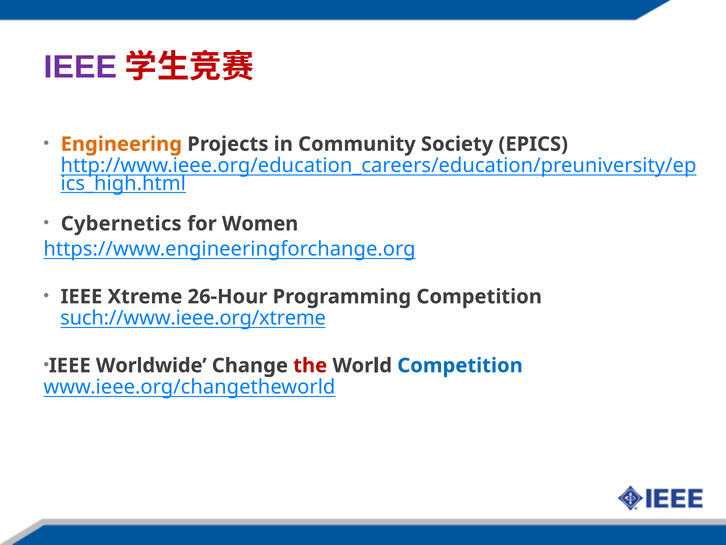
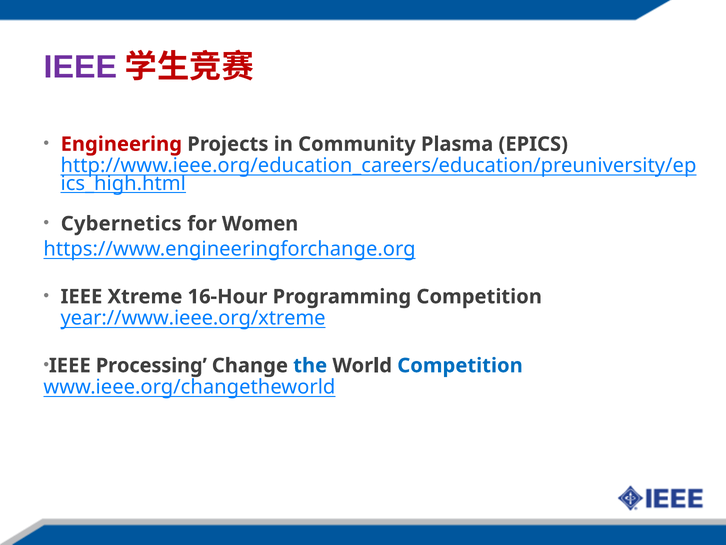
Engineering colour: orange -> red (121, 144)
Society: Society -> Plasma (457, 144)
26-Hour: 26-Hour -> 16-Hour (227, 296)
such://www.ieee.org/xtreme: such://www.ieee.org/xtreme -> year://www.ieee.org/xtreme (193, 318)
Worldwide: Worldwide -> Processing (151, 365)
the colour: red -> blue (310, 365)
